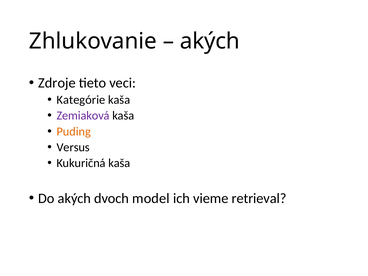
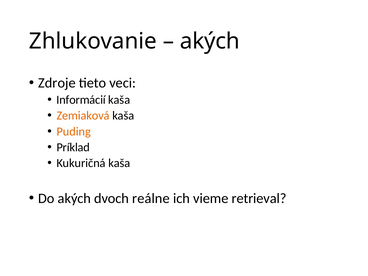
Kategórie: Kategórie -> Informácií (81, 100)
Zemiaková colour: purple -> orange (83, 116)
Versus: Versus -> Príklad (73, 147)
model: model -> reálne (151, 198)
